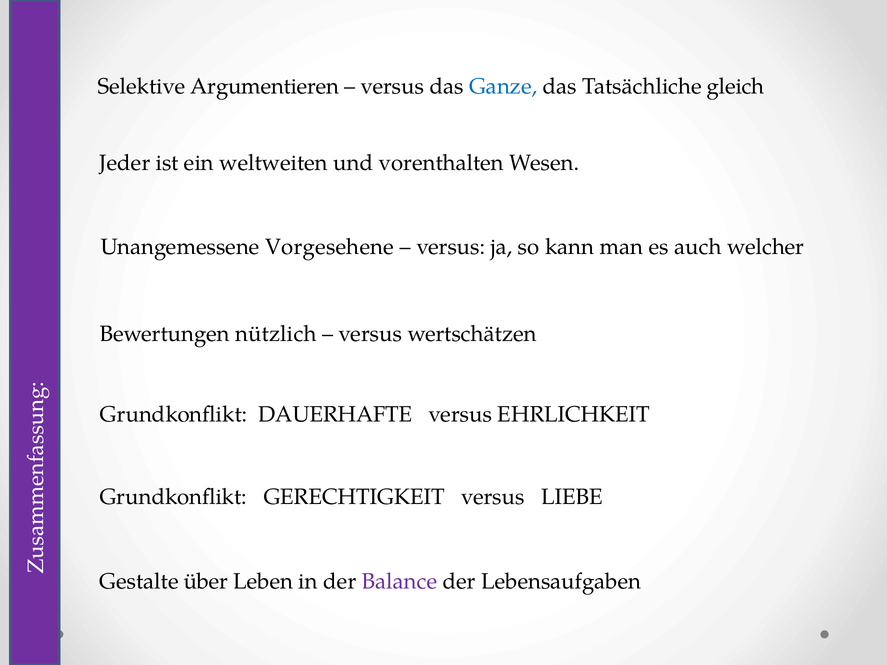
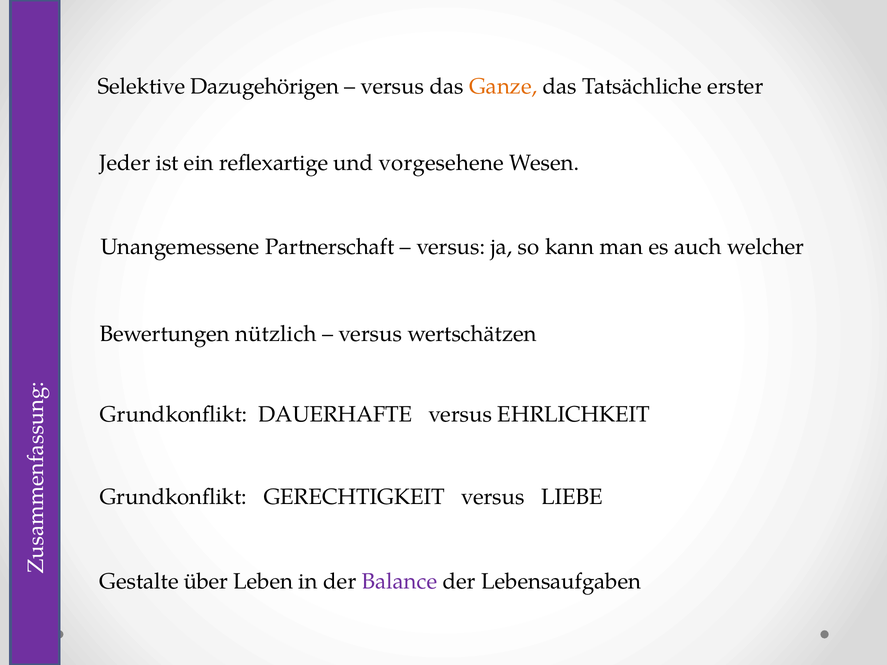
Argumentieren: Argumentieren -> Dazugehörigen (265, 86)
Ganze colour: blue -> orange (503, 86)
gleich: gleich -> erster (735, 86)
weltweiten: weltweiten -> reflexartige (274, 163)
vorenthalten: vorenthalten -> vorgesehene (441, 163)
Vorgesehene: Vorgesehene -> Partnerschaft (330, 247)
